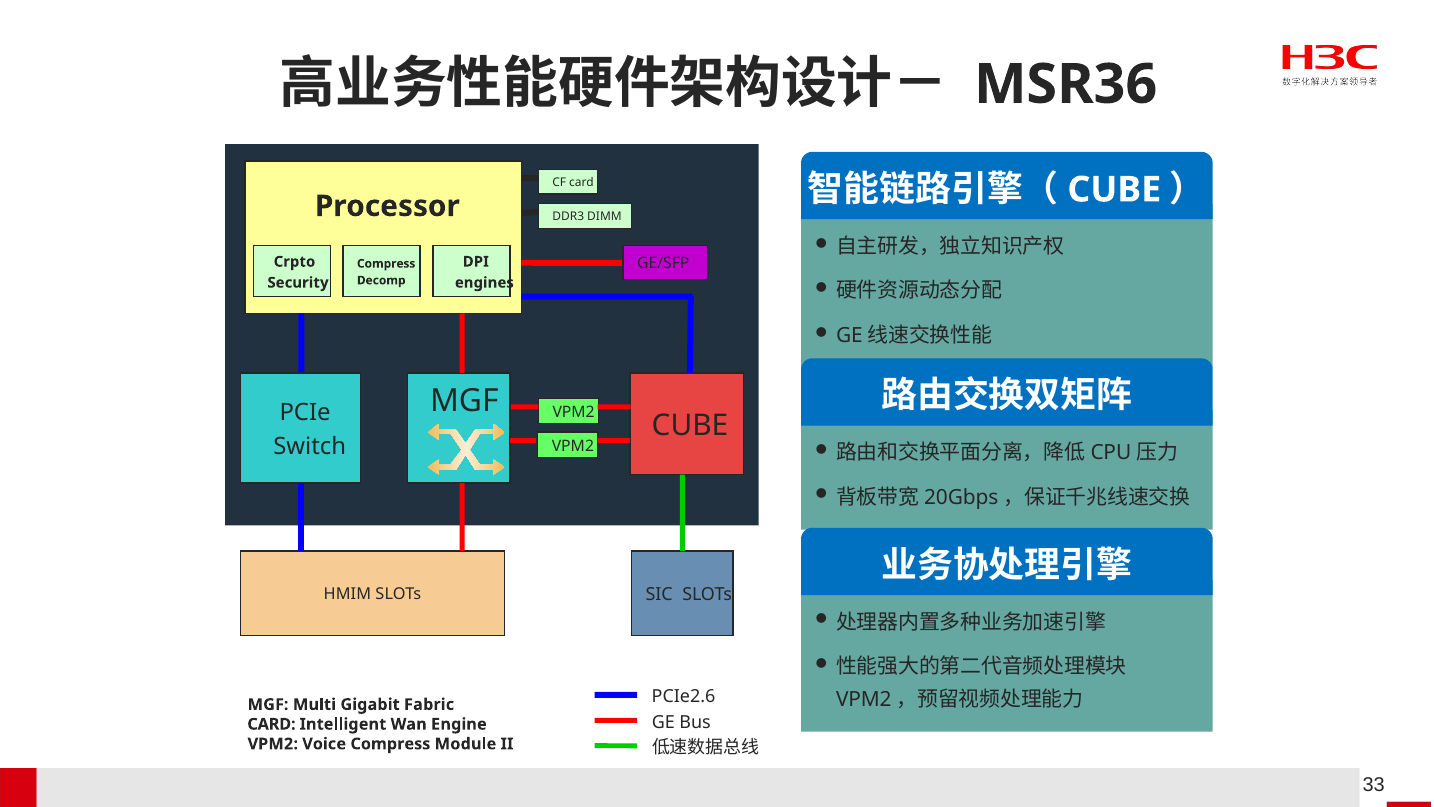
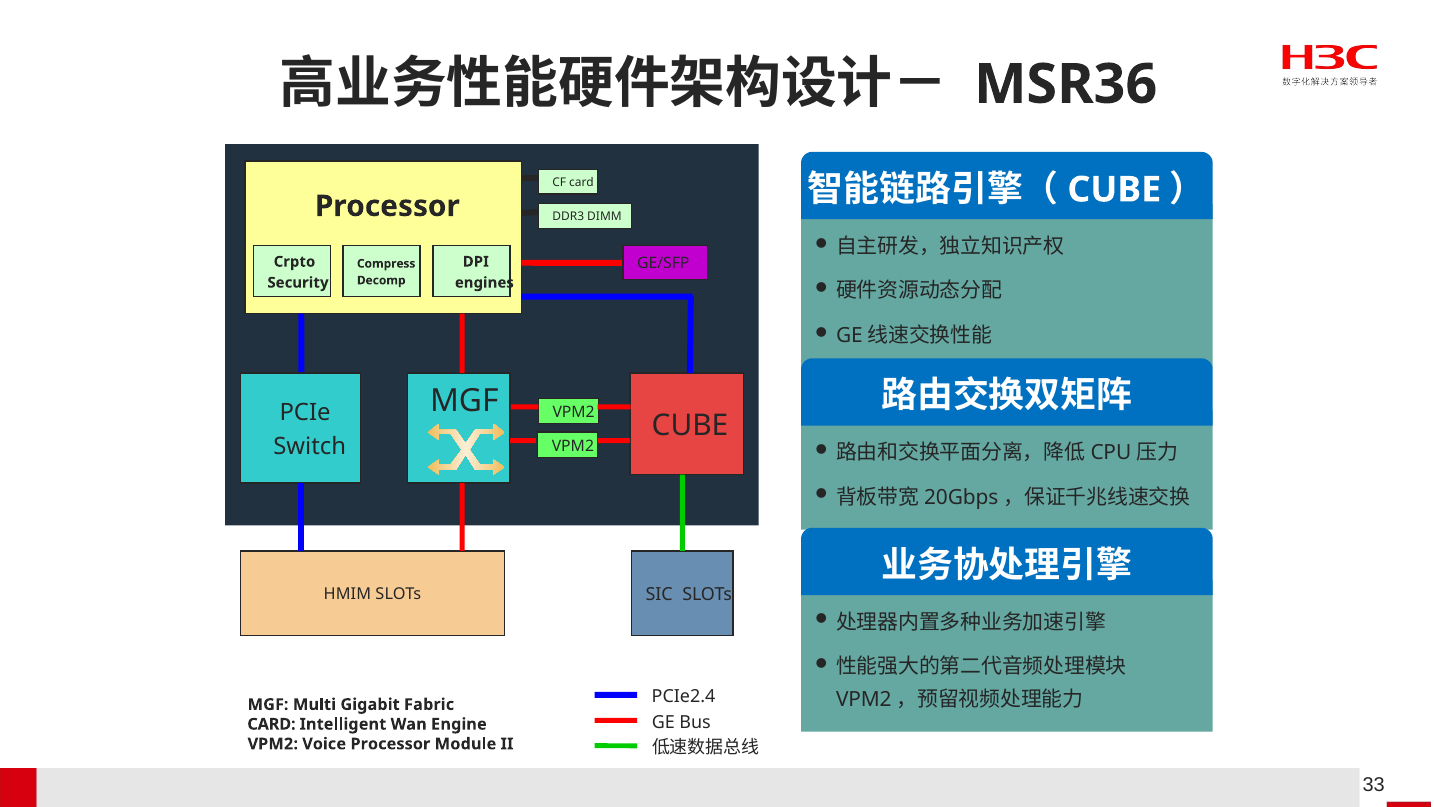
PCIe2.6: PCIe2.6 -> PCIe2.4 (684, 697)
Voice Compress: Compress -> Processor (390, 744)
